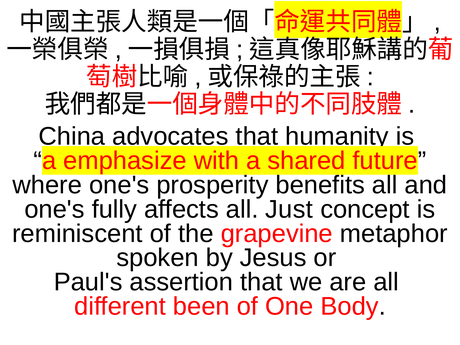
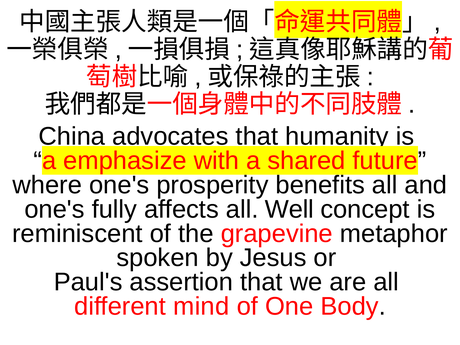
Just: Just -> Well (289, 209)
been: been -> mind (201, 306)
